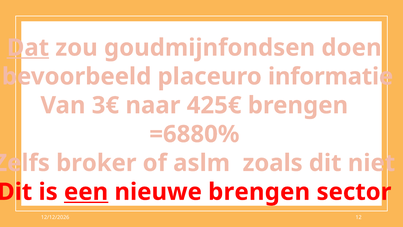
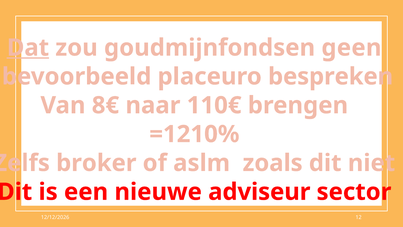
doen: doen -> geen (351, 48)
informatie: informatie -> bespreken (331, 76)
3€: 3€ -> 8€ (105, 105)
425€: 425€ -> 110€ (214, 105)
=6880%: =6880% -> =1210% (194, 134)
een underline: present -> none (86, 192)
nieuwe brengen: brengen -> adviseur (259, 192)
